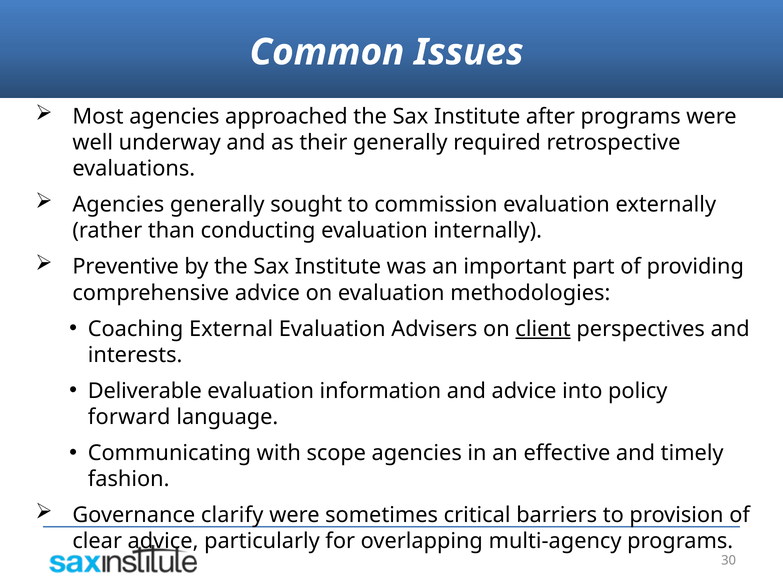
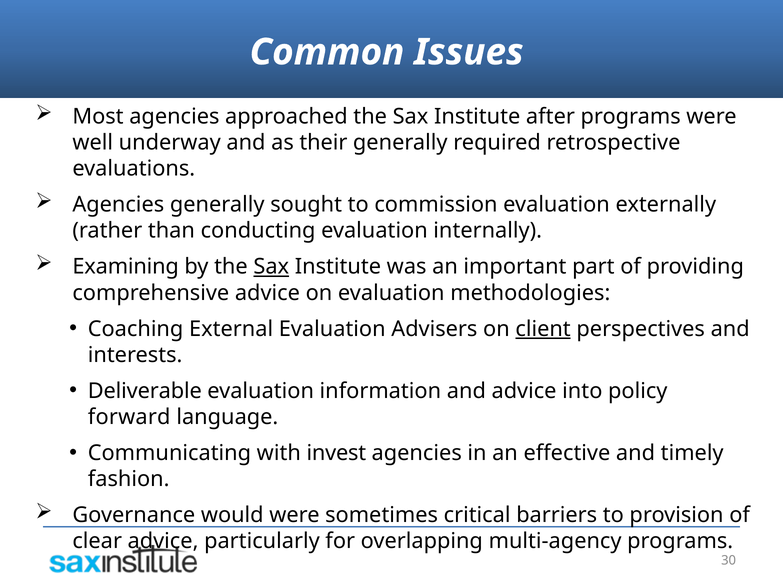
Preventive: Preventive -> Examining (126, 266)
Sax underline: none -> present (271, 266)
scope: scope -> invest (336, 452)
clarify: clarify -> would (232, 514)
